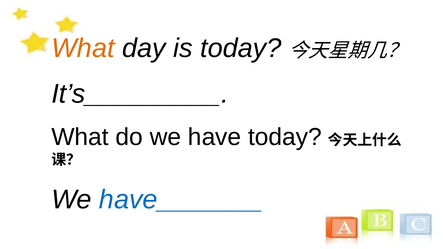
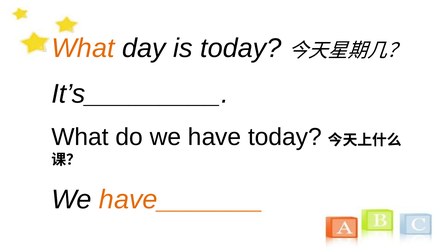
have_______ colour: blue -> orange (181, 200)
